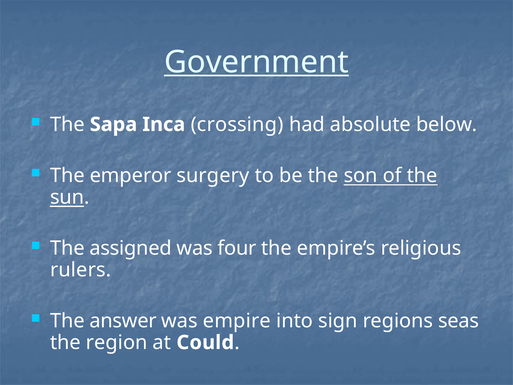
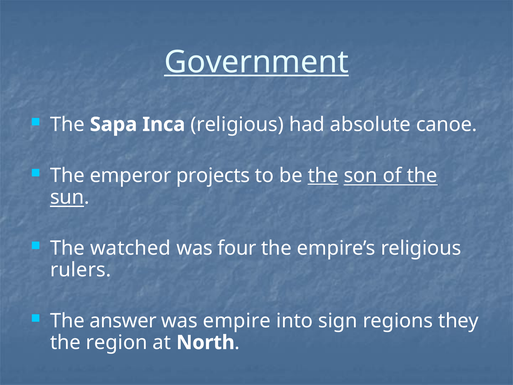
Inca crossing: crossing -> religious (237, 124)
below: below -> canoe (447, 124)
surgery: surgery -> projects (213, 175)
the underline: none -> present (323, 175)
assigned: assigned -> watched (130, 248)
seas: seas -> they (459, 321)
Could: Could -> North (205, 342)
